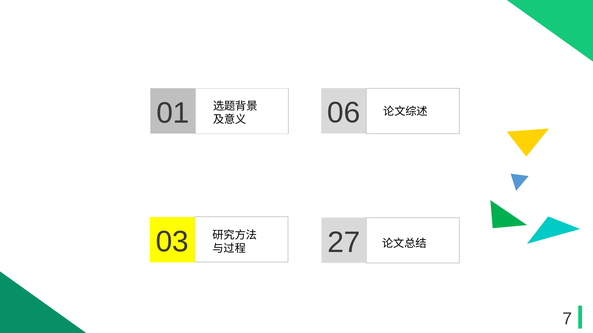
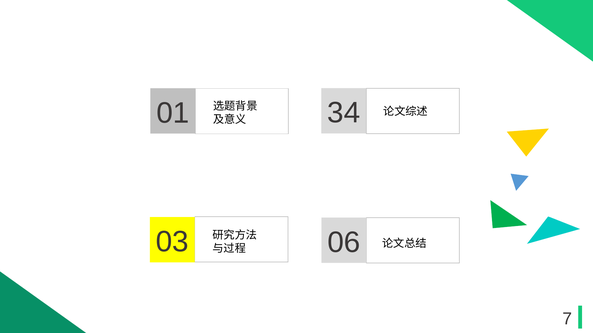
06: 06 -> 34 (344, 113)
27: 27 -> 06 (344, 243)
